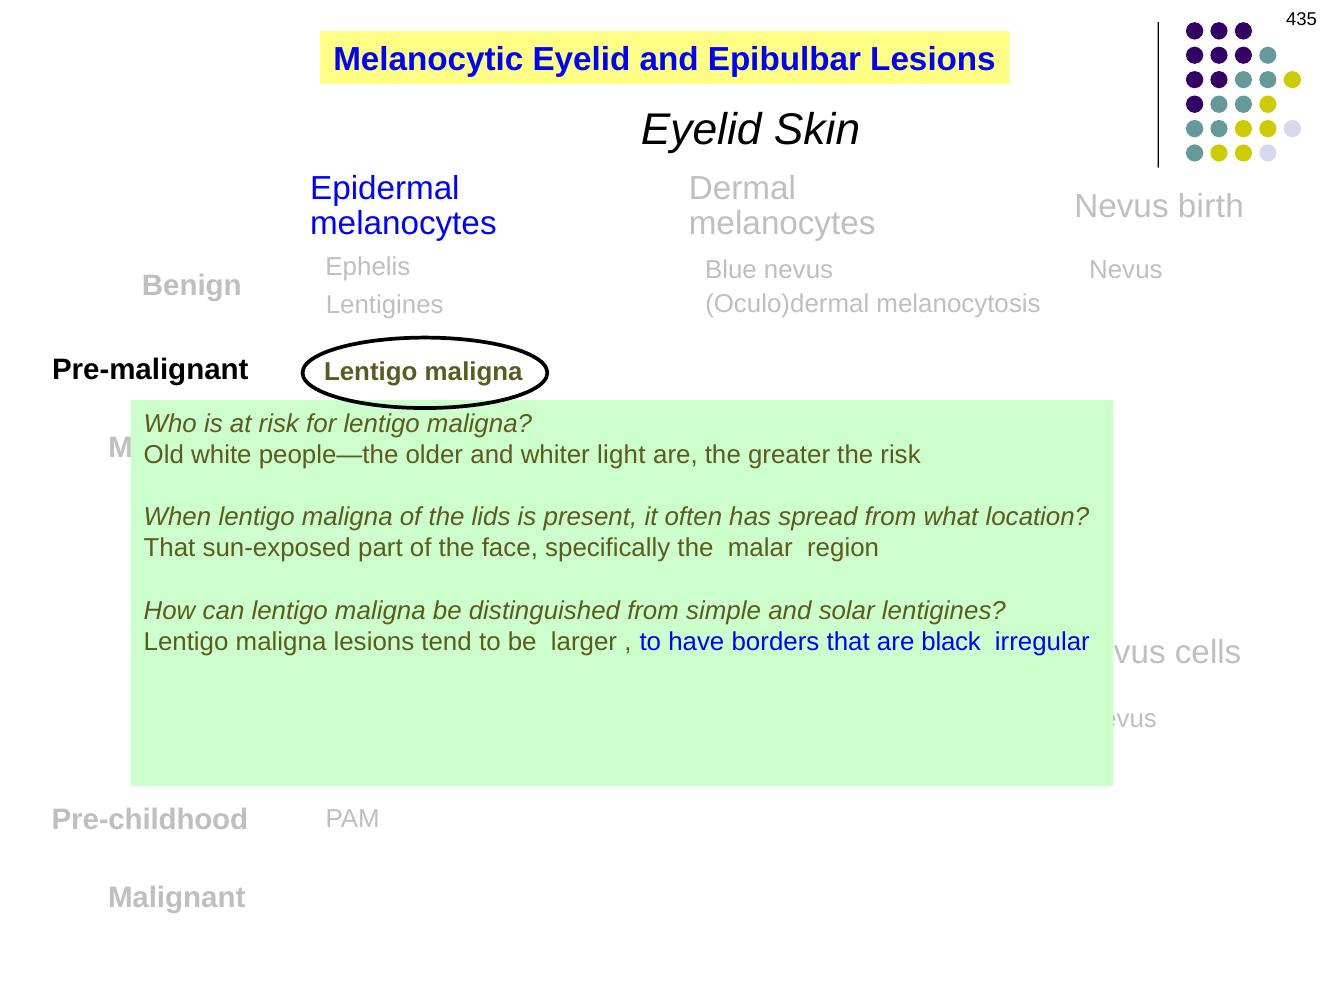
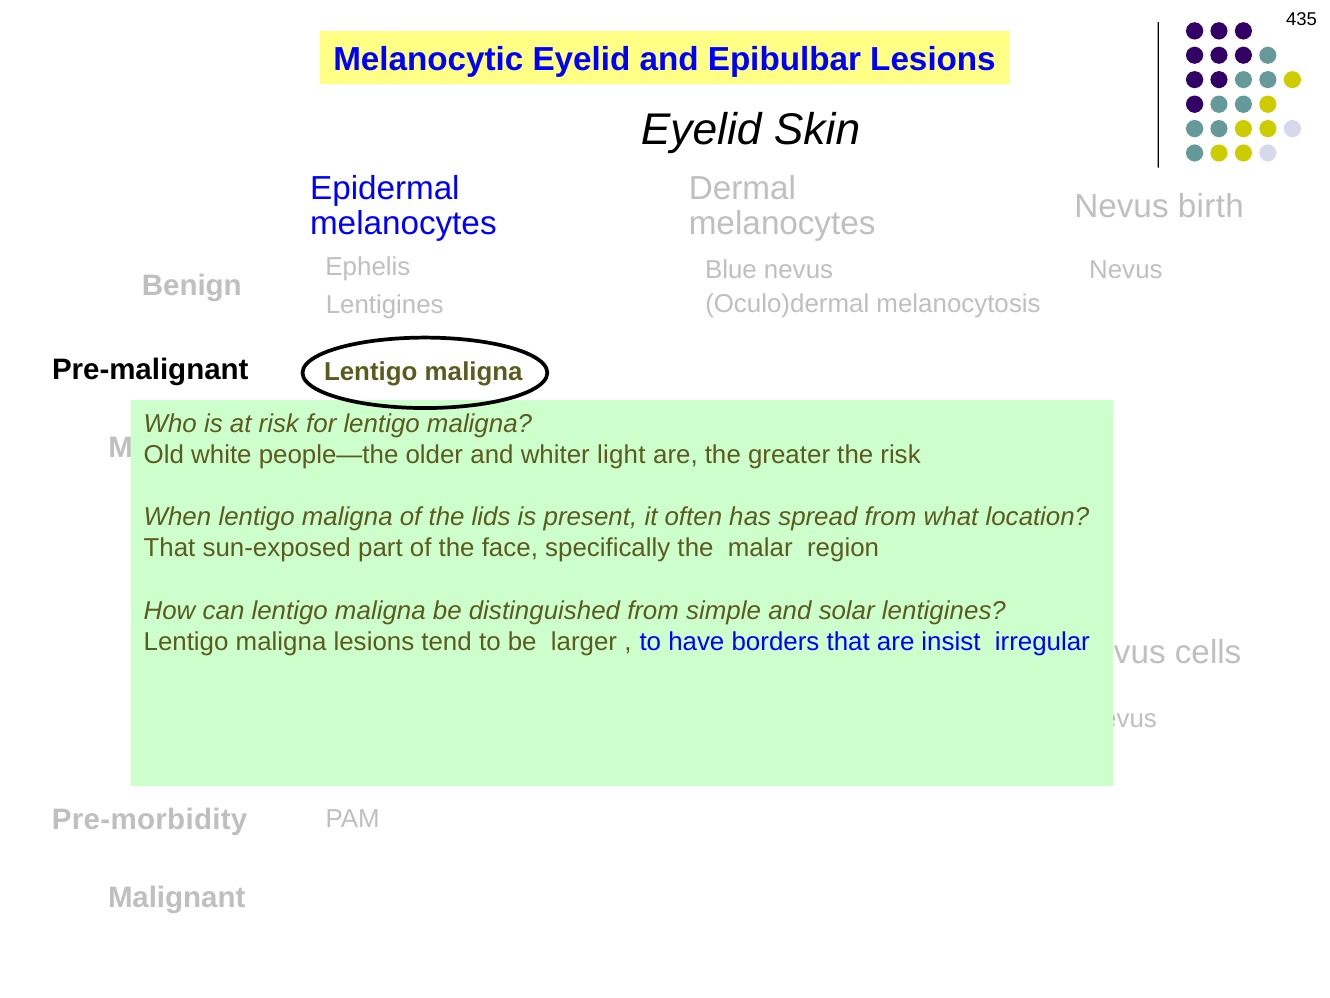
black: black -> insist (951, 641)
Pre-childhood: Pre-childhood -> Pre-morbidity (150, 819)
